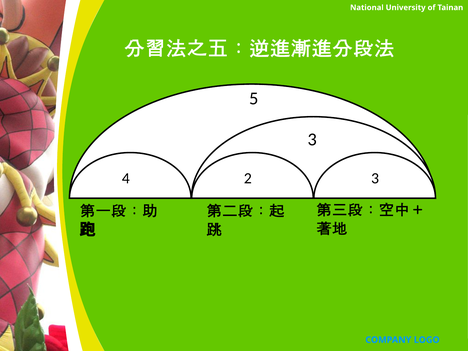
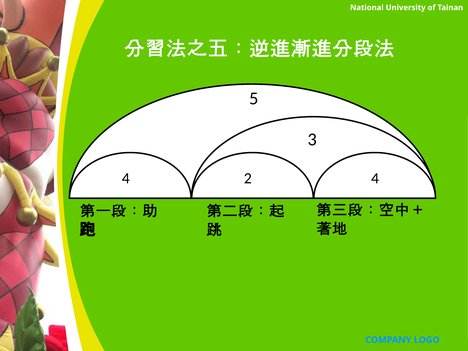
2 3: 3 -> 4 (375, 178)
